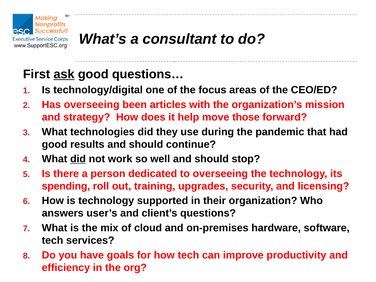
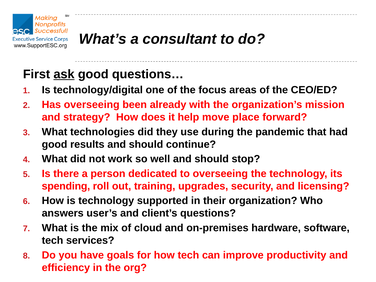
articles: articles -> already (168, 105)
those: those -> place (246, 117)
did underline: present -> none (78, 159)
